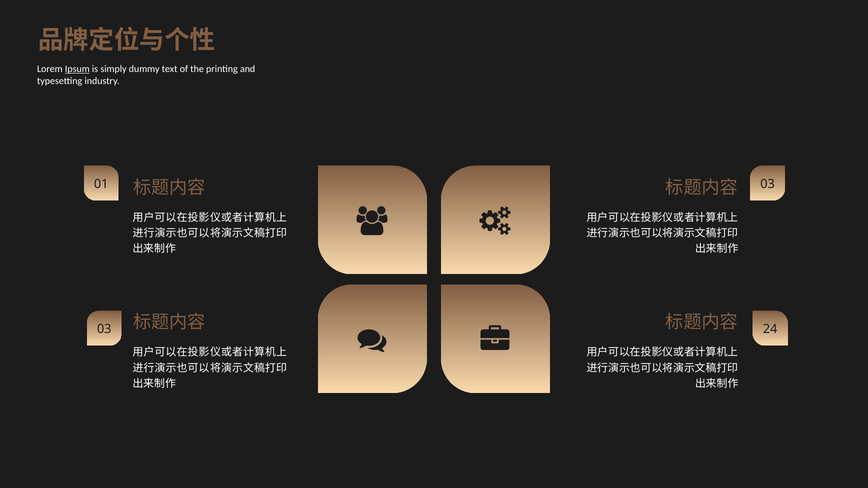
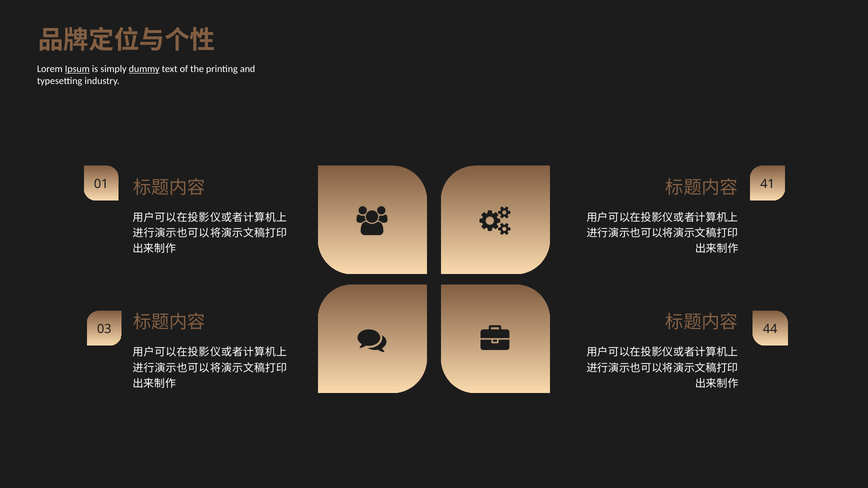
dummy underline: none -> present (144, 69)
01 03: 03 -> 41 (768, 184)
24: 24 -> 44 (770, 329)
